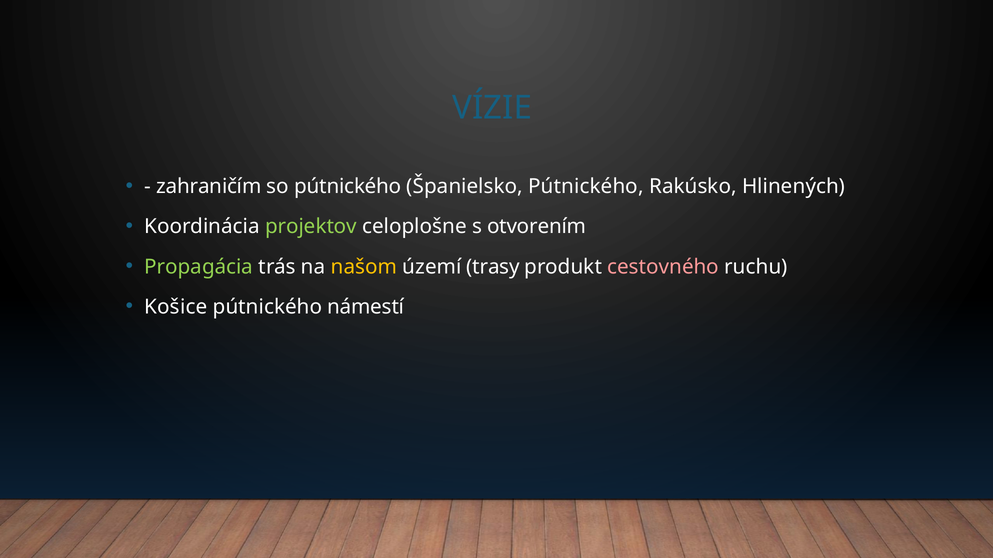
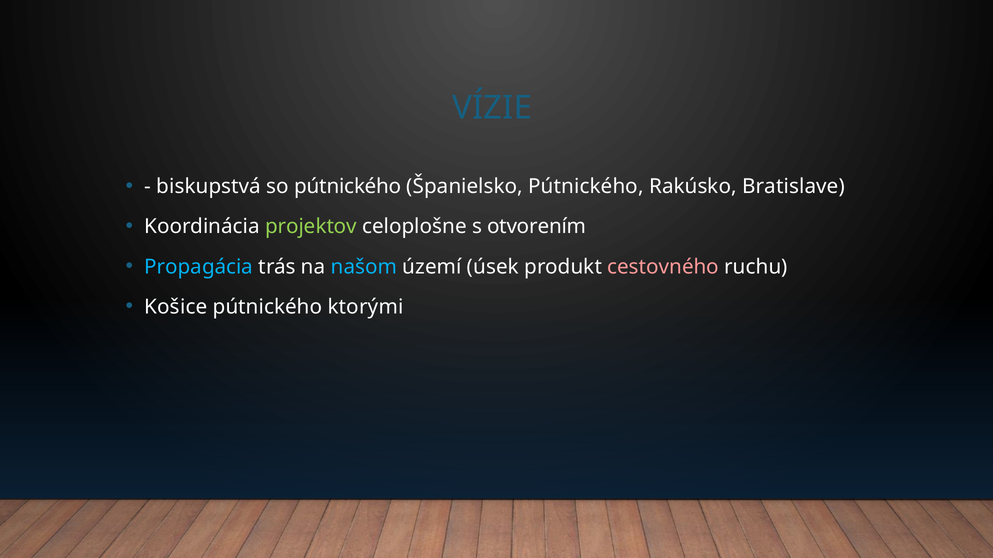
zahraničím: zahraničím -> biskupstvá (209, 187)
Hlinených: Hlinených -> Bratislave (794, 187)
Propagácia colour: light green -> light blue (199, 267)
našom colour: yellow -> light blue (364, 267)
trasy: trasy -> úsek (493, 267)
námestí: námestí -> ktorými (366, 307)
